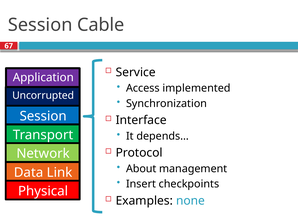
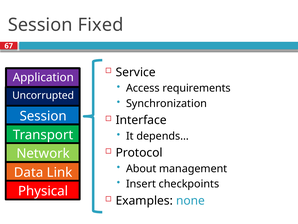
Cable: Cable -> Fixed (101, 25)
implemented: implemented -> requirements (197, 88)
